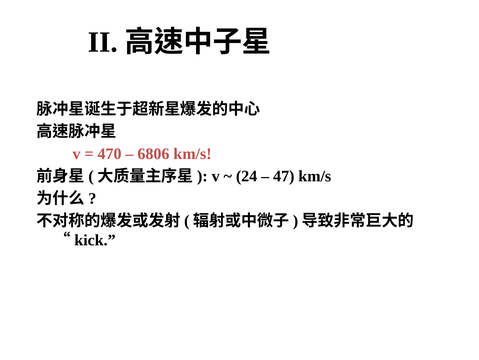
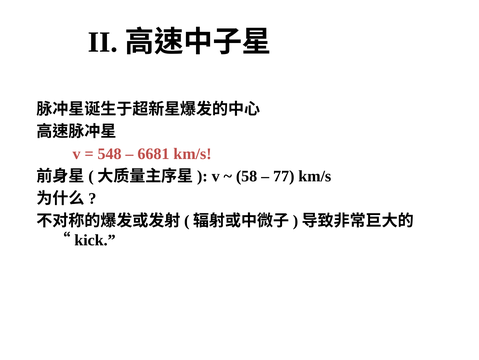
470: 470 -> 548 (110, 154)
6806: 6806 -> 6681 (153, 154)
24: 24 -> 58 (247, 176)
47: 47 -> 77 (284, 176)
